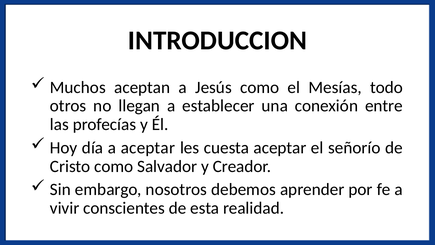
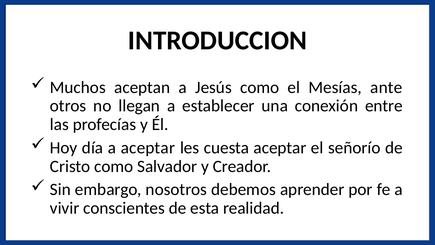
todo: todo -> ante (386, 87)
